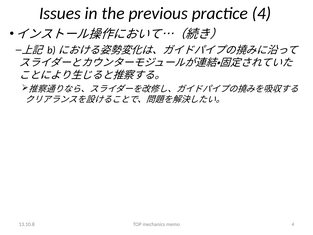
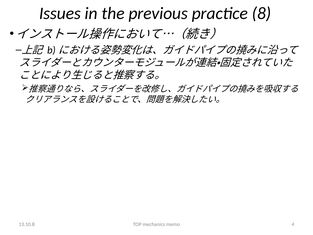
practice 4: 4 -> 8 (261, 13)
